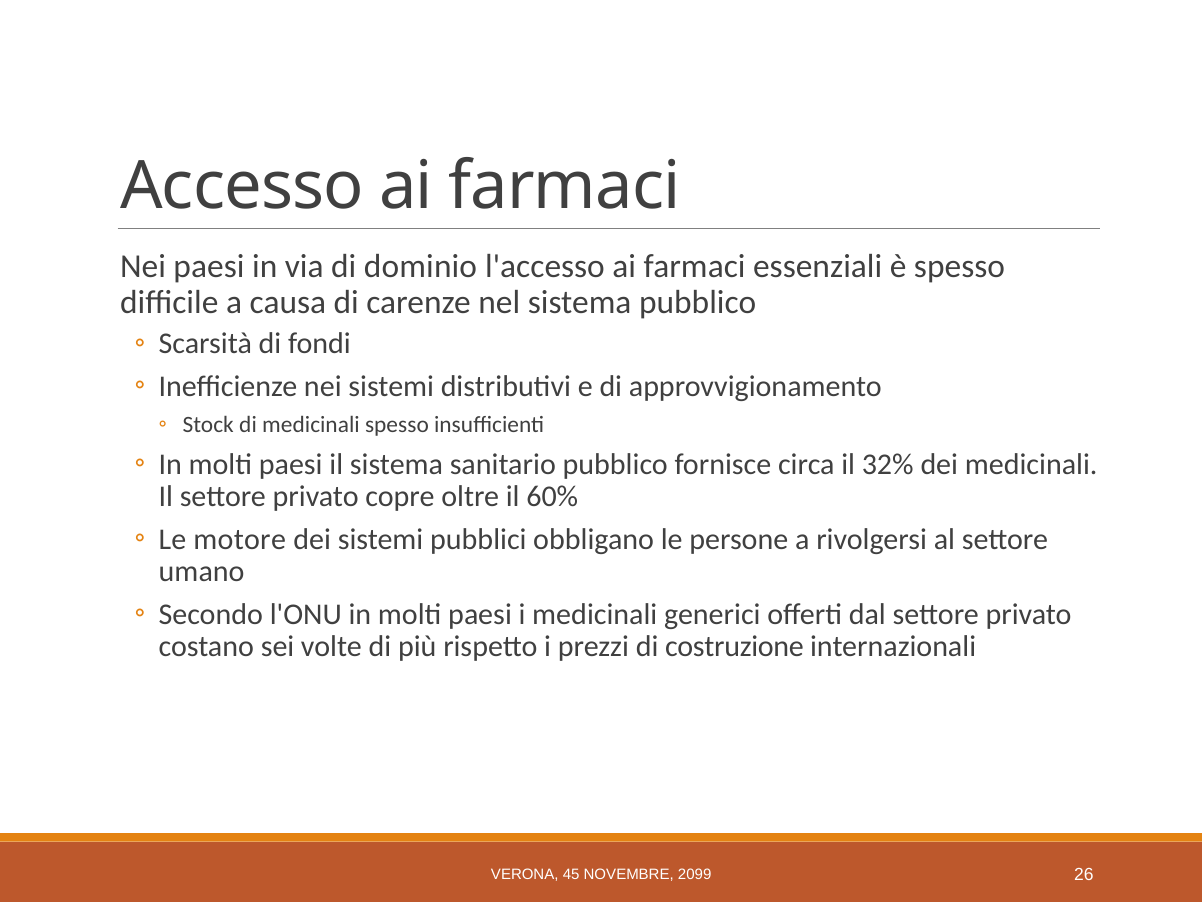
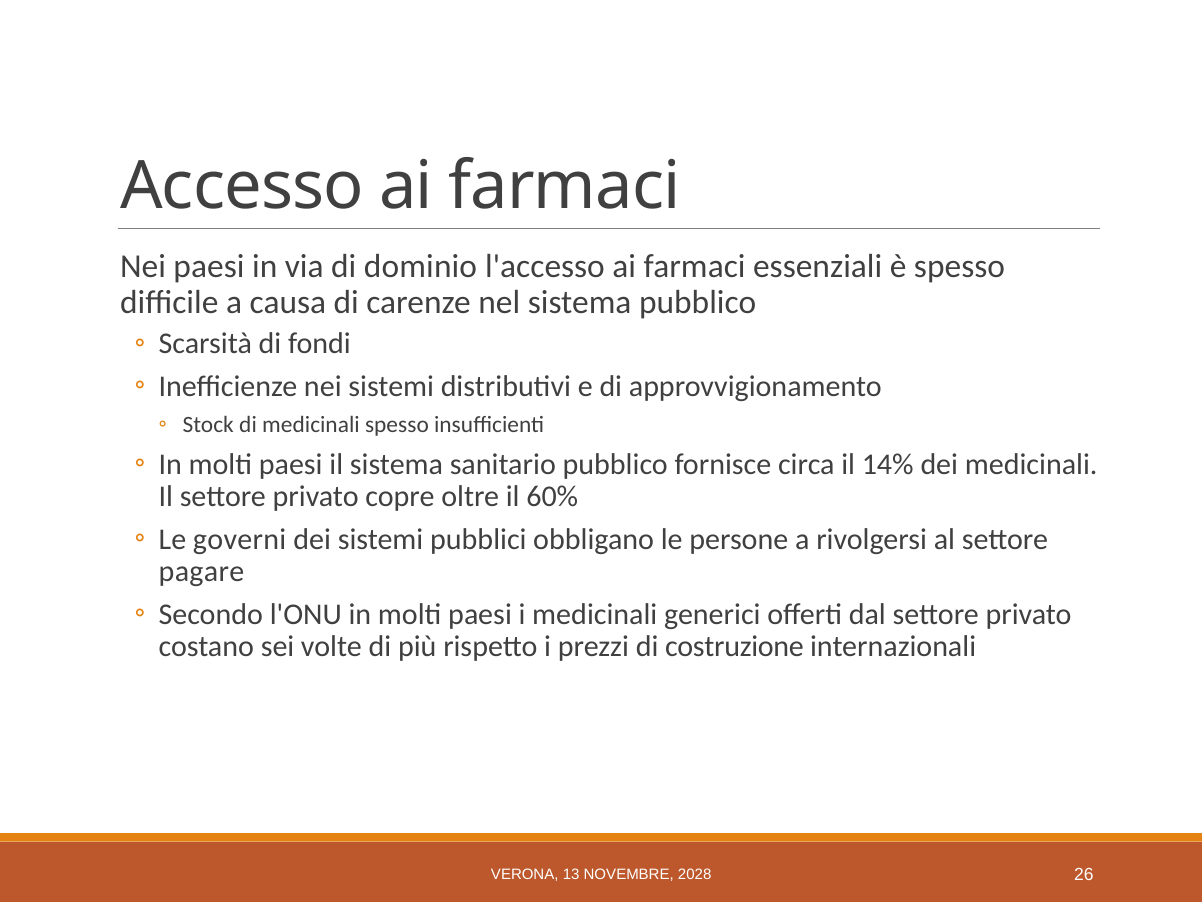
32%: 32% -> 14% (888, 464)
motore: motore -> governi (240, 539)
umano: umano -> pagare (201, 571)
45: 45 -> 13 (571, 874)
2099: 2099 -> 2028 (695, 874)
